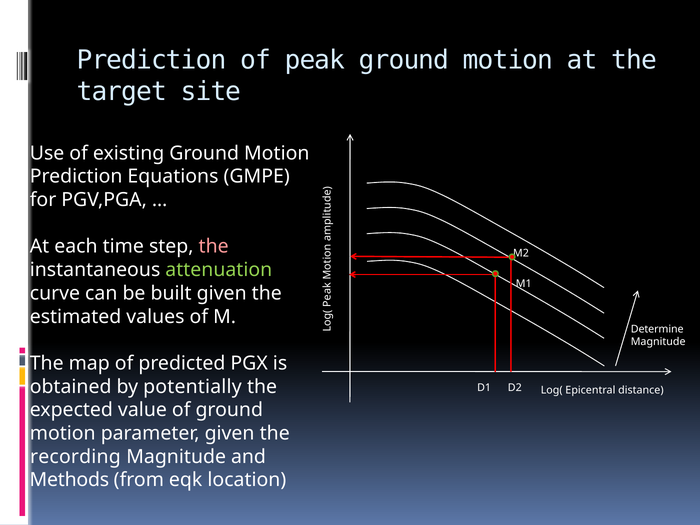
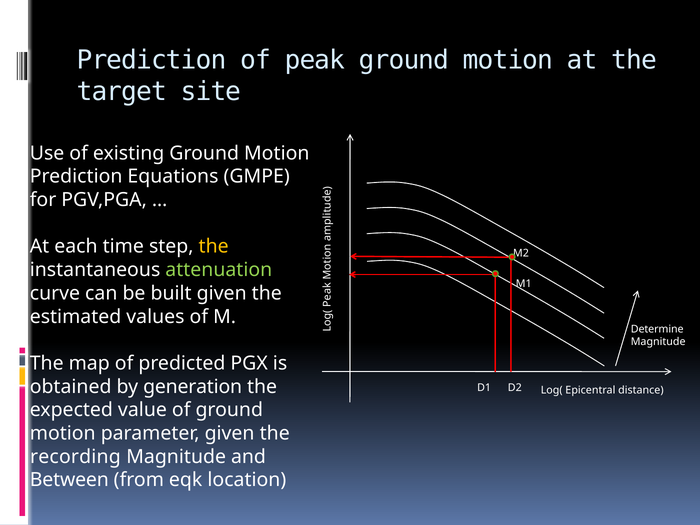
the colour: pink -> yellow (214, 247)
potentially: potentially -> generation (193, 387)
Methods: Methods -> Between (69, 480)
